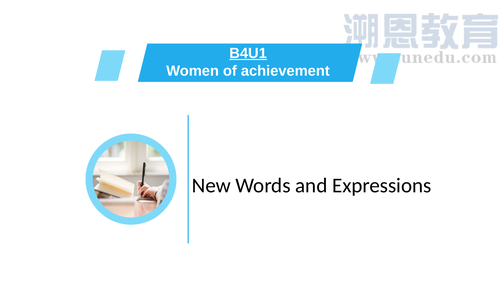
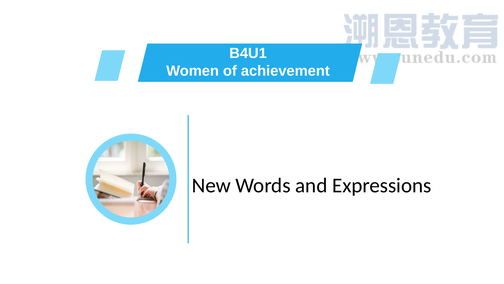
B4U1 underline: present -> none (248, 53)
